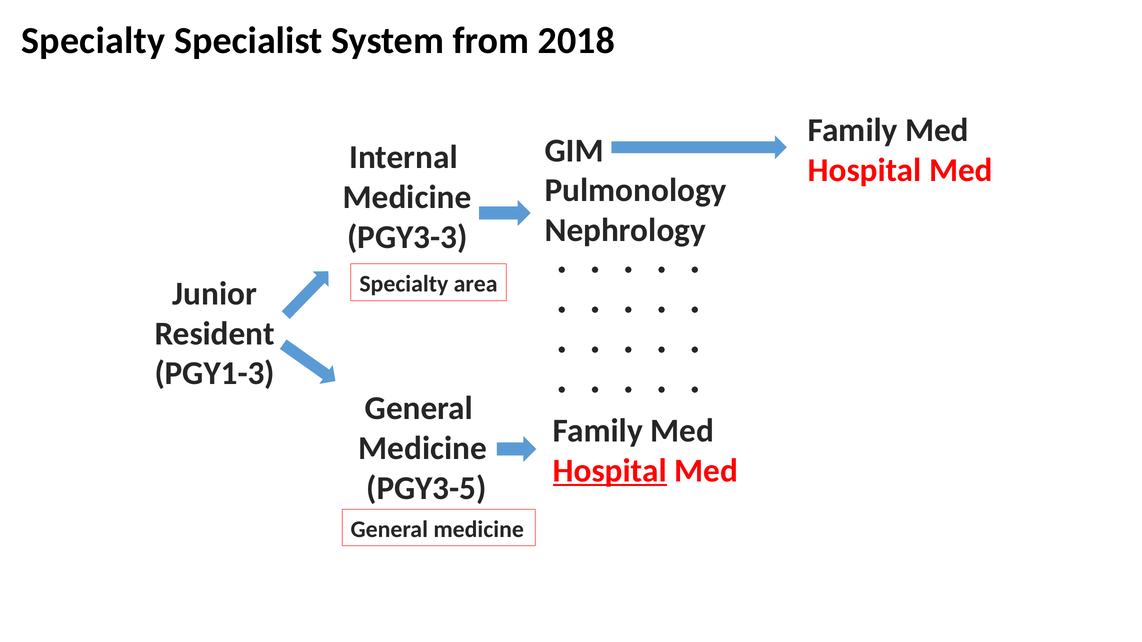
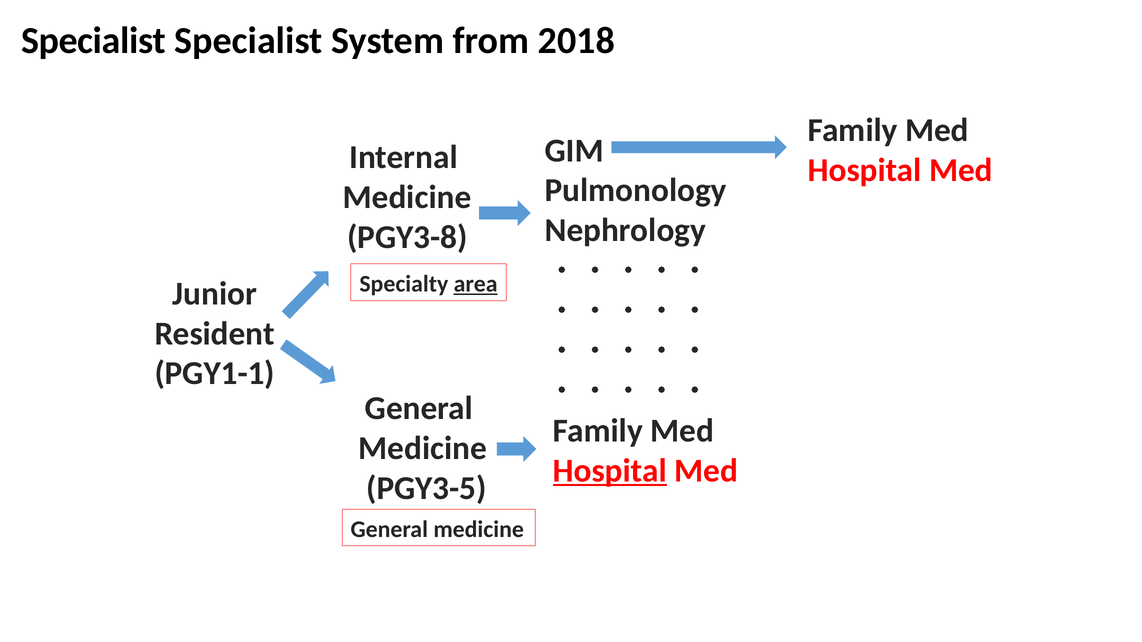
Specialty: Specialty -> Specialist (94, 41)
PGY3-3: PGY3-3 -> PGY3-8 (407, 237)
area underline: none -> present (476, 284)
PGY1-3: PGY1-3 -> PGY1-1 (215, 374)
